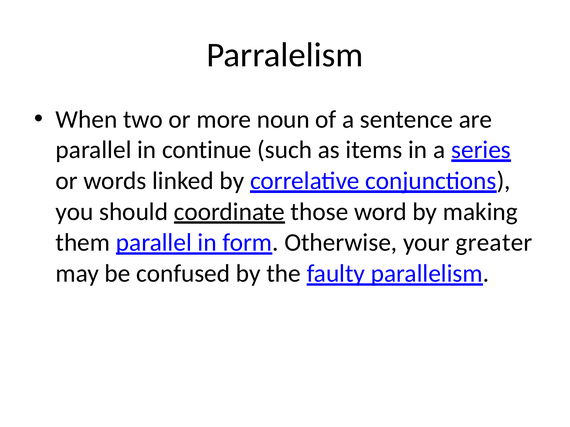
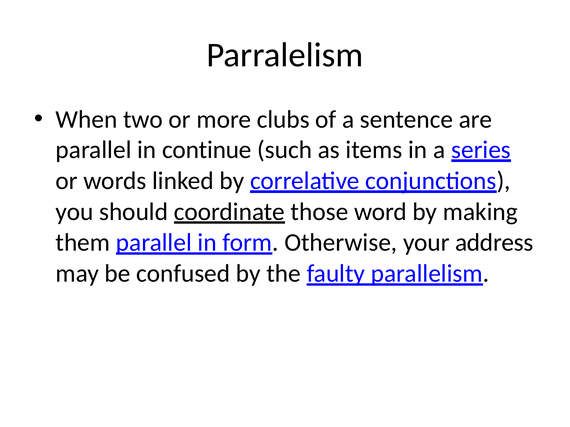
noun: noun -> clubs (283, 120)
greater: greater -> address (494, 243)
